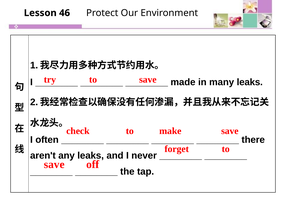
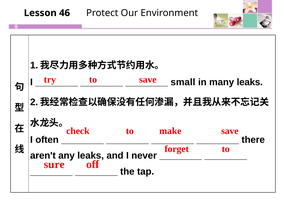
made: made -> small (183, 82)
save: save -> sure (54, 164)
